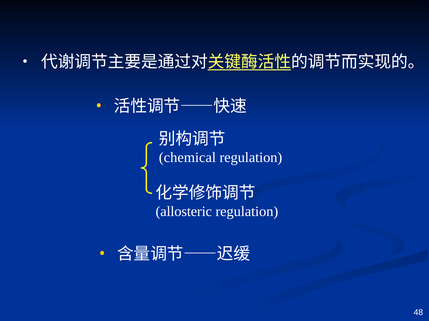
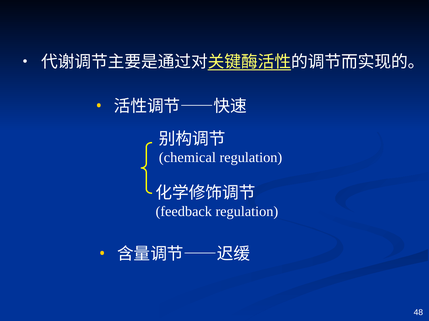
allosteric: allosteric -> feedback (184, 212)
